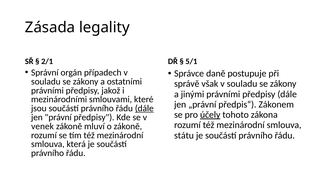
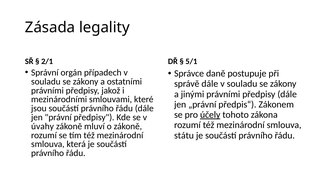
správě však: však -> dále (210, 84)
dále underline: present -> none (144, 108)
venek: venek -> úvahy (43, 126)
